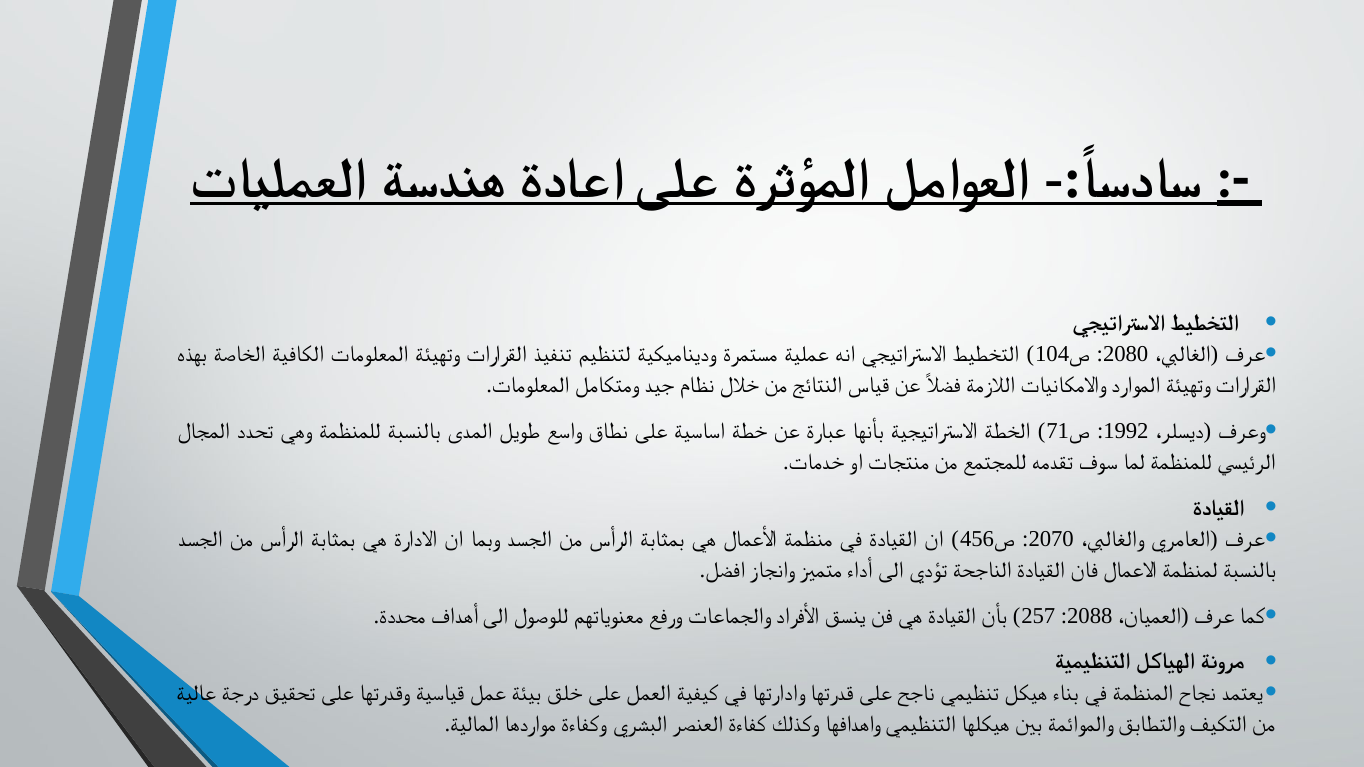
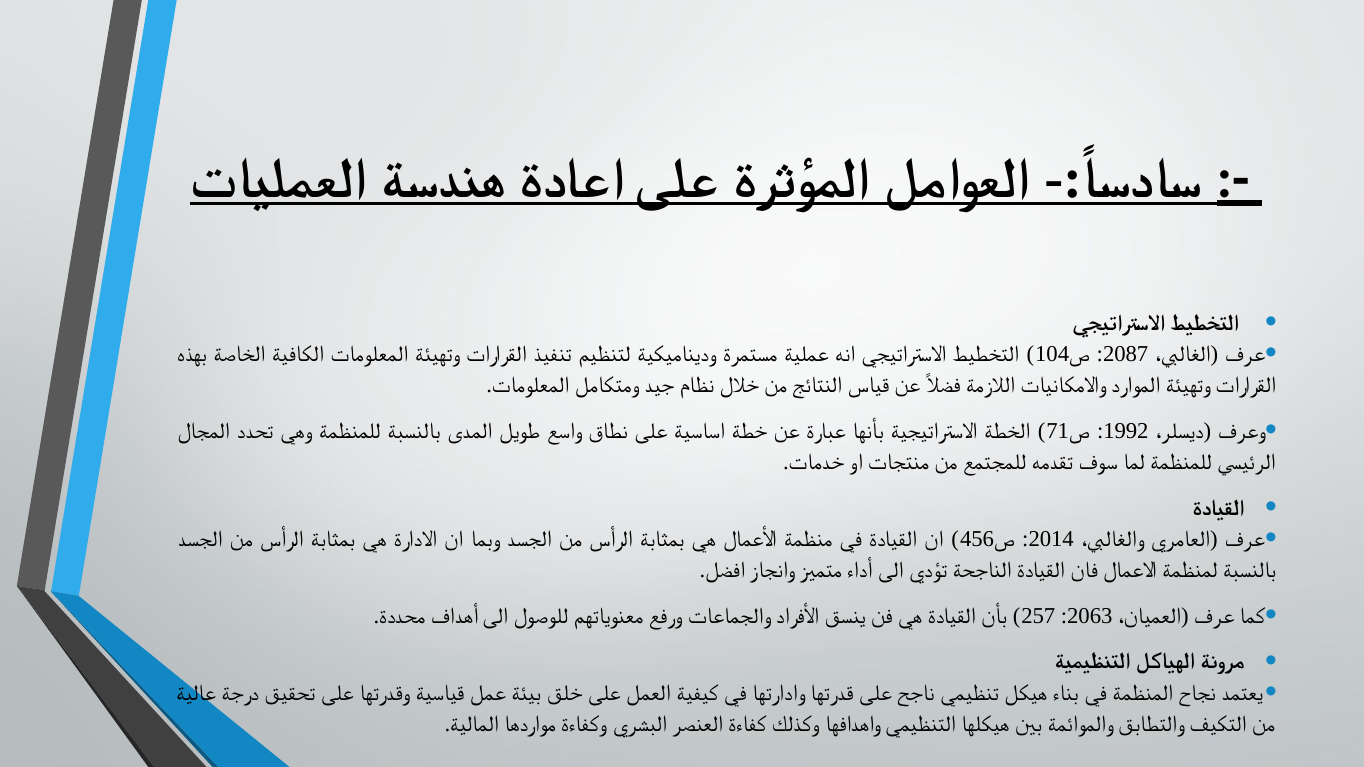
2080: 2080 -> 2087 (1126, 354)
2070: 2070 -> 2014 (1051, 539)
2088: 2088 -> 2063 (1090, 616)
